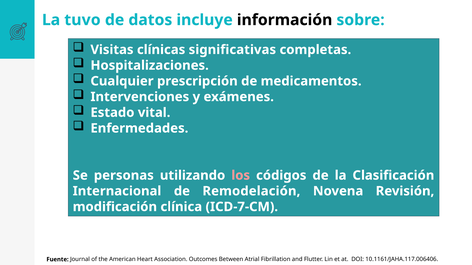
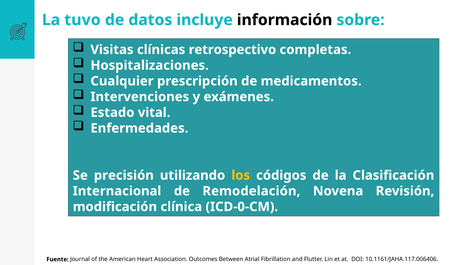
significativas: significativas -> retrospectivo (232, 50)
personas: personas -> precisión (124, 176)
los colour: pink -> yellow (241, 176)
ICD-7-CM: ICD-7-CM -> ICD-0-CM (242, 207)
